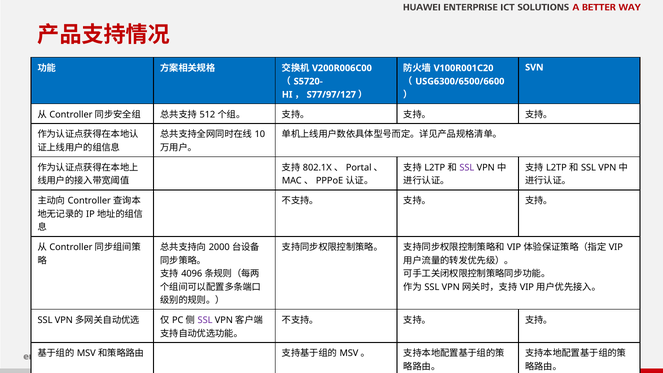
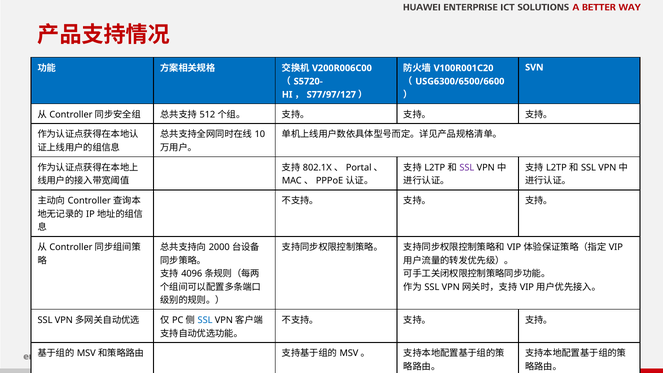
SSL colour: purple -> blue (205, 320)
